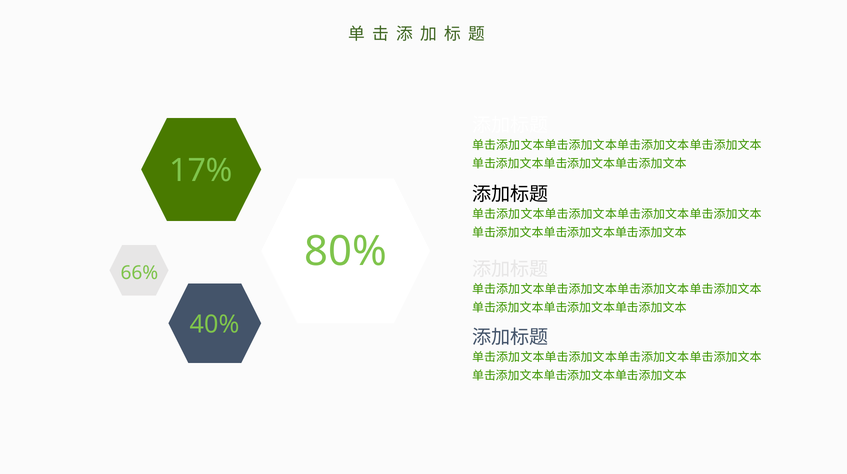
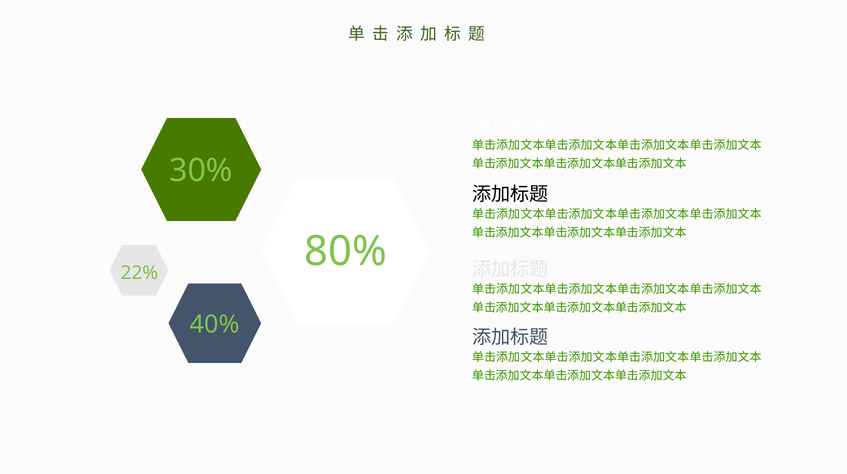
17%: 17% -> 30% (201, 171)
66%: 66% -> 22% (139, 273)
